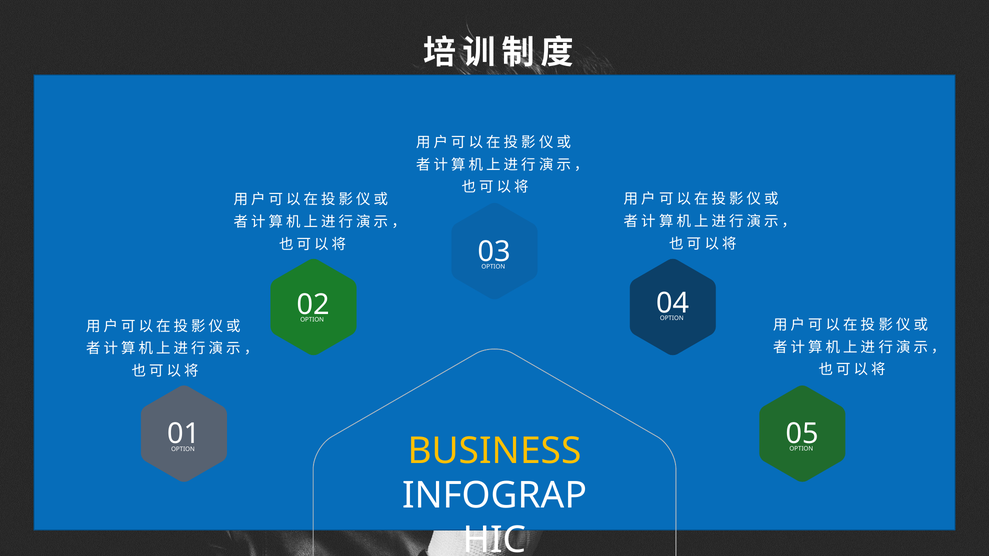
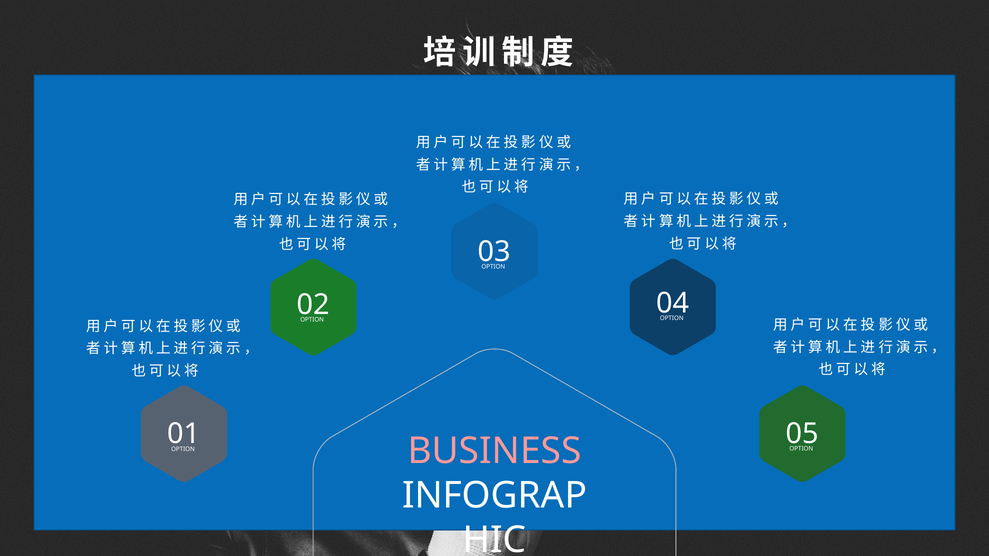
BUSINESS colour: yellow -> pink (495, 451)
